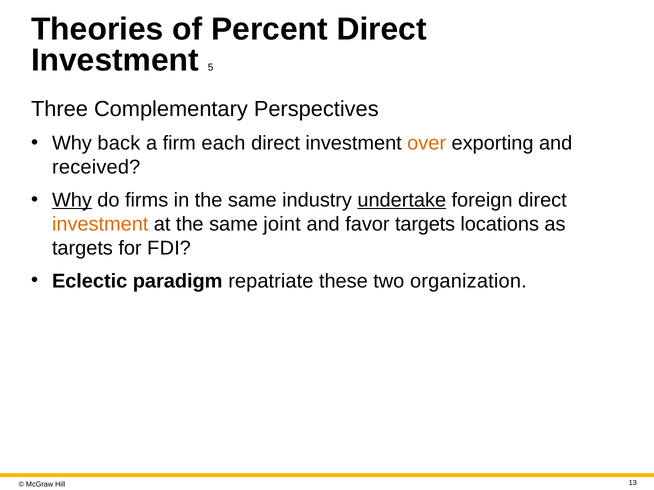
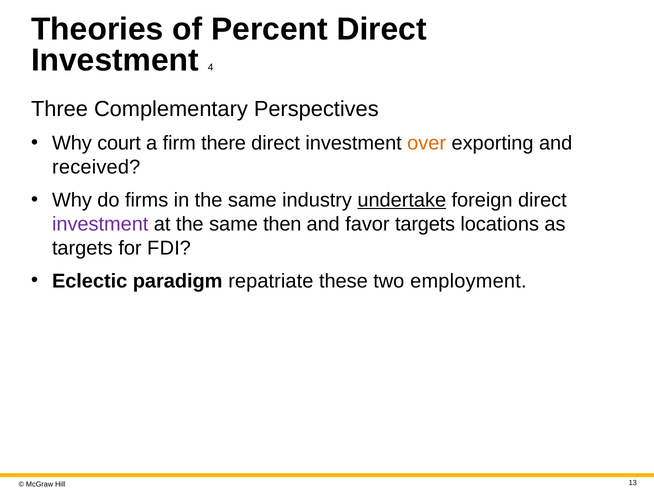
5: 5 -> 4 (211, 67)
back: back -> court (119, 143)
each: each -> there (224, 143)
Why underline: present -> none (72, 200)
investment colour: orange -> purple (100, 224)
joint: joint -> then (282, 224)
organization: organization -> employment (468, 281)
